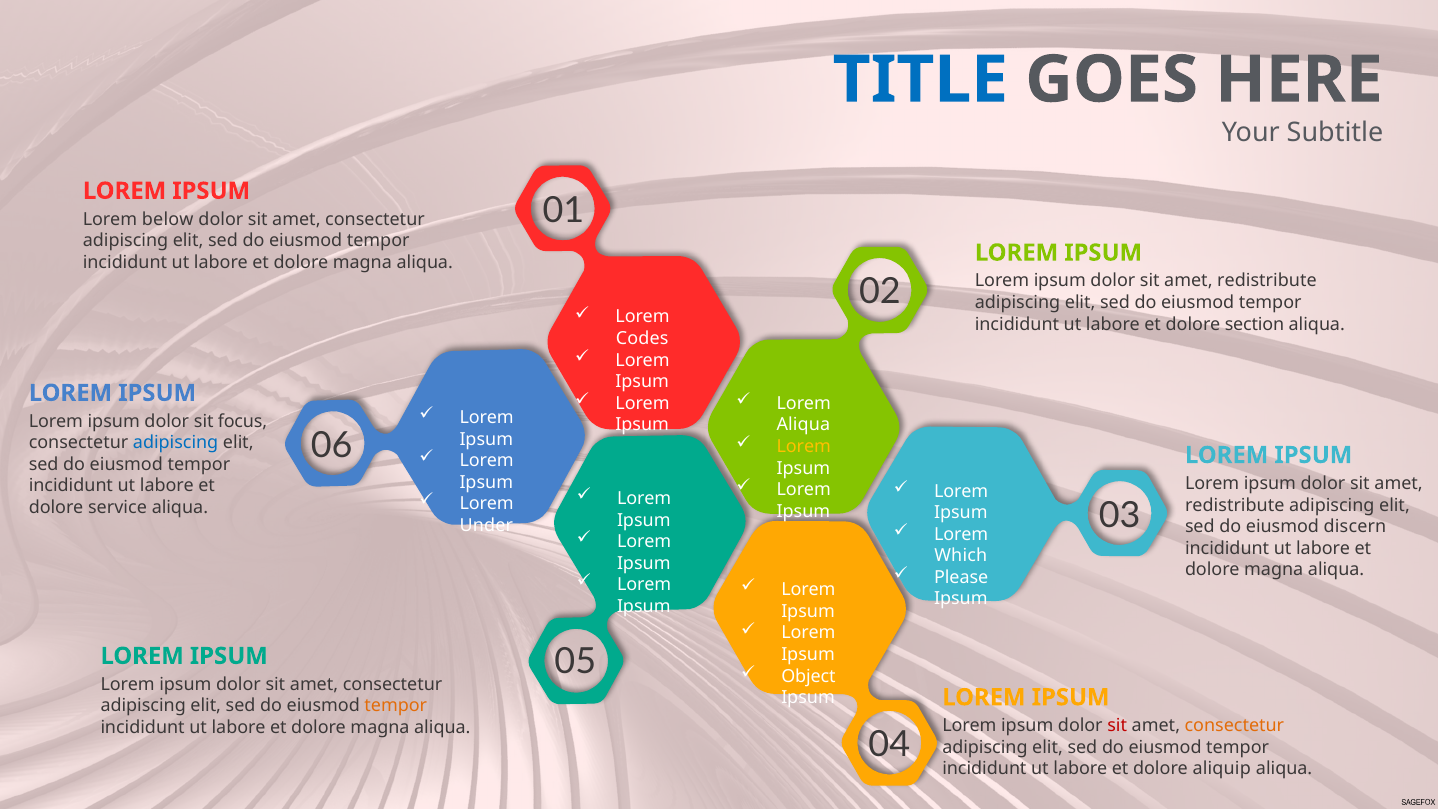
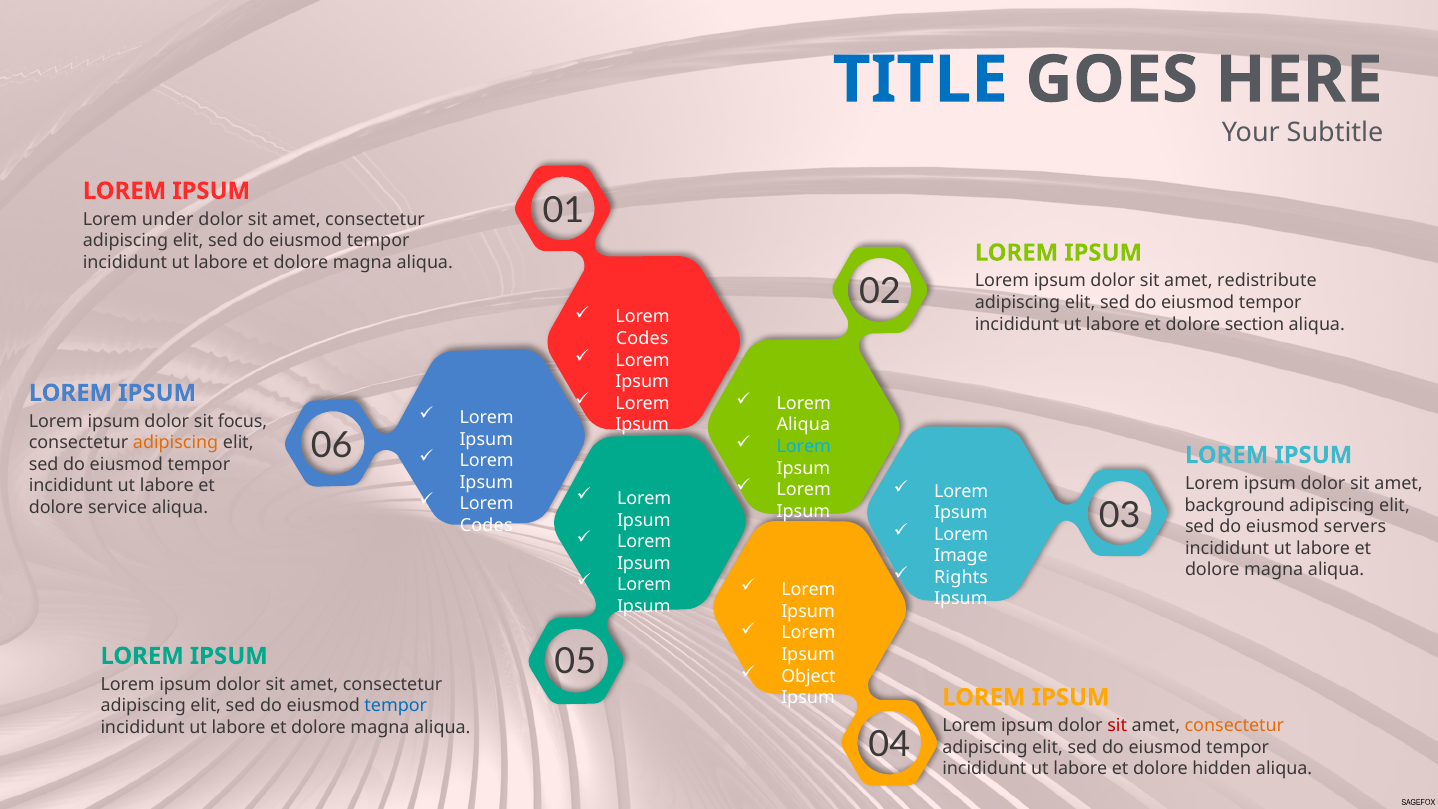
below: below -> under (168, 219)
Lorem colour: yellow -> light blue (804, 446)
adipiscing colour: blue -> orange (176, 443)
redistribute: redistribute -> background (1235, 505)
Under: Under -> Codes (486, 525)
discern: discern -> servers (1355, 527)
Which: Which -> Image (961, 556)
Please: Please -> Rights (961, 577)
tempor colour: orange -> blue (396, 706)
aliquip: aliquip -> hidden (1222, 769)
